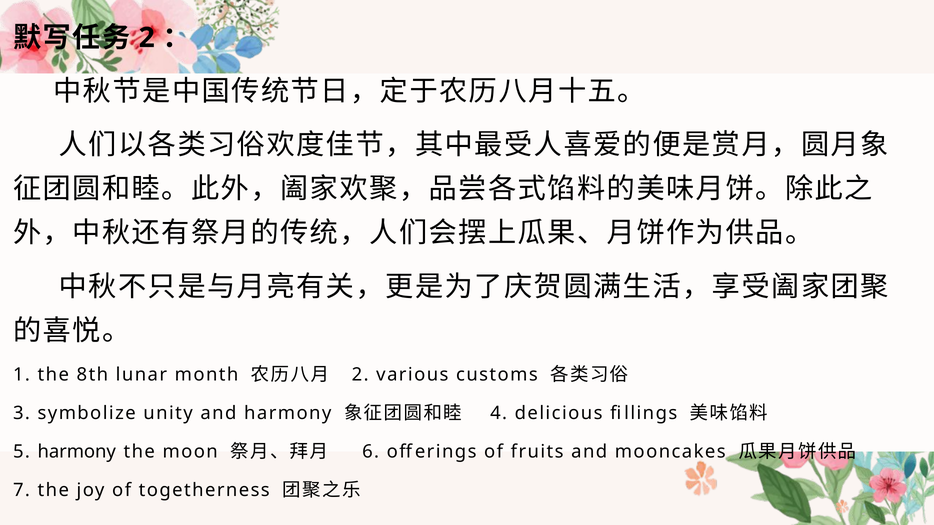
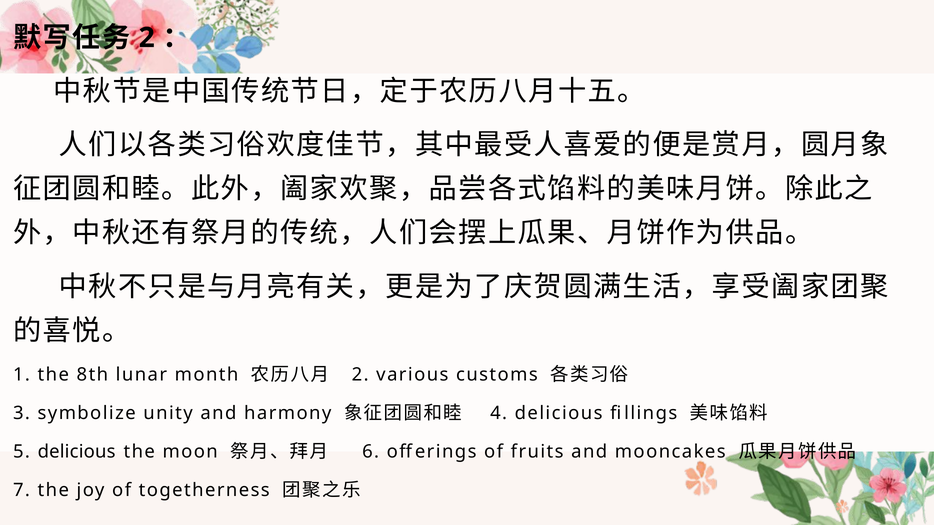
5 harmony: harmony -> delicious (77, 452)
